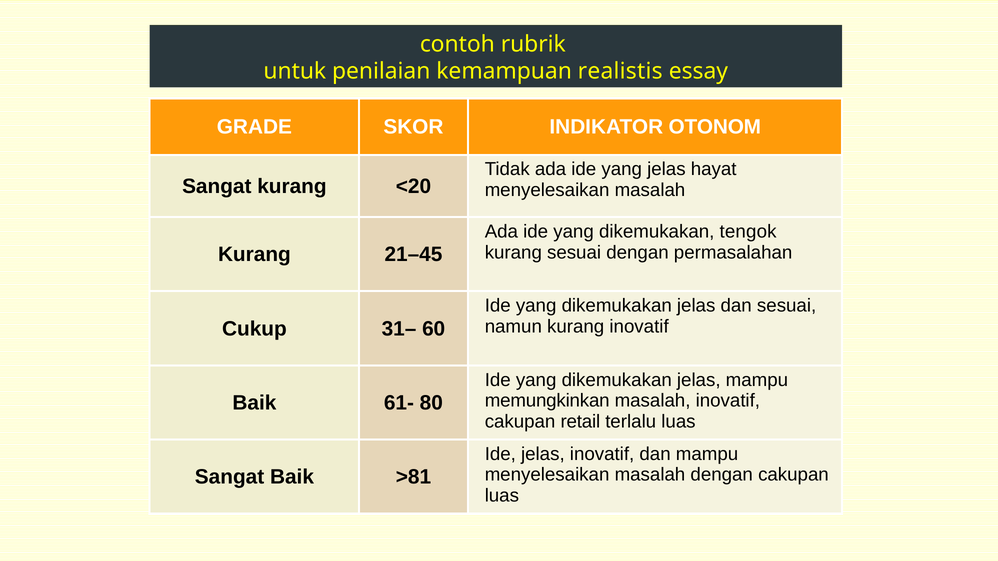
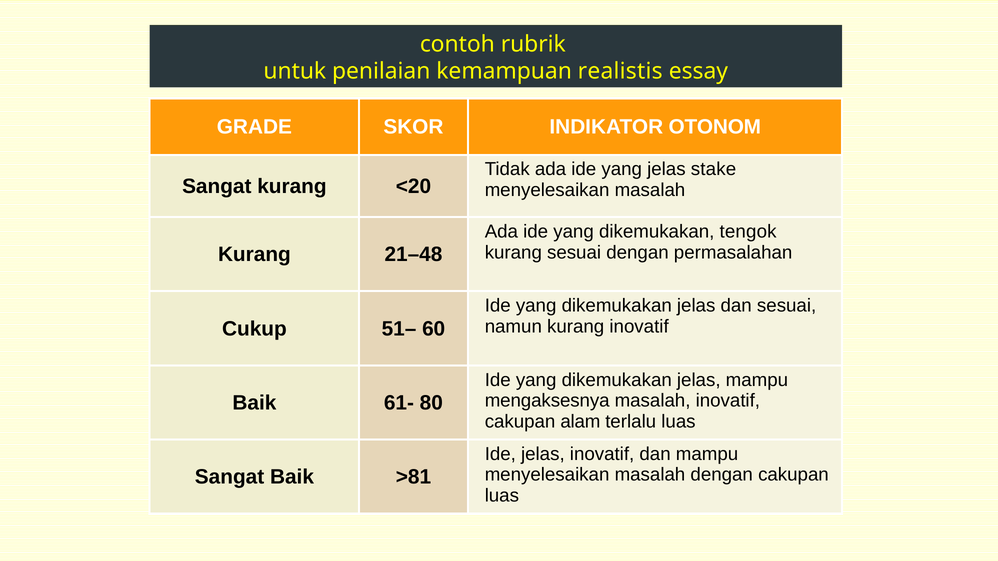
hayat: hayat -> stake (714, 169)
21–45: 21–45 -> 21–48 (413, 255)
31–: 31– -> 51– (399, 329)
memungkinkan: memungkinkan -> mengaksesnya (547, 401)
retail: retail -> alam (580, 422)
